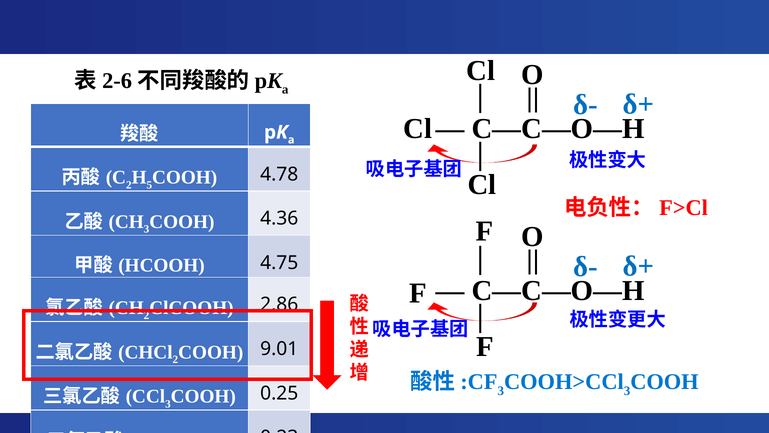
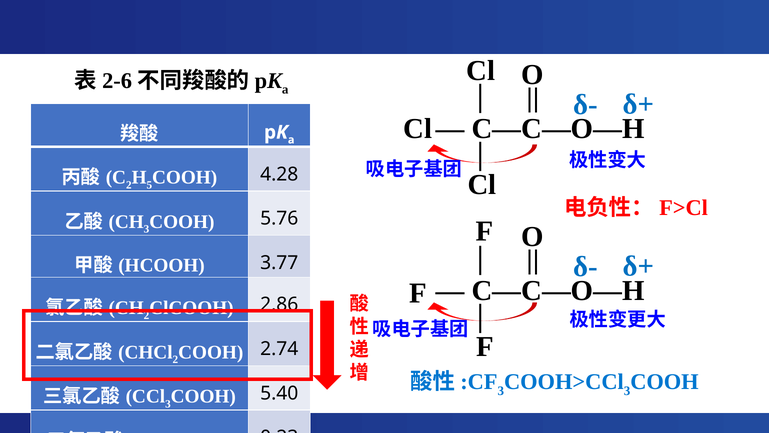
4.78: 4.78 -> 4.28 (279, 174)
4.36: 4.36 -> 5.76 (279, 218)
4.75: 4.75 -> 3.77 (279, 262)
9.01: 9.01 -> 2.74 (279, 349)
0.25: 0.25 -> 5.40 (279, 393)
